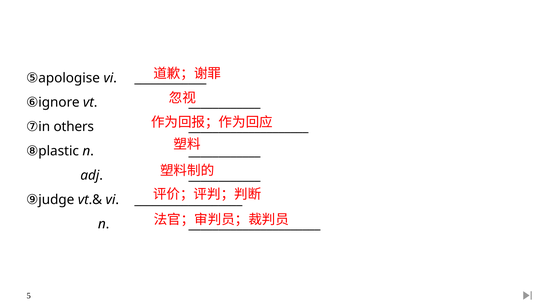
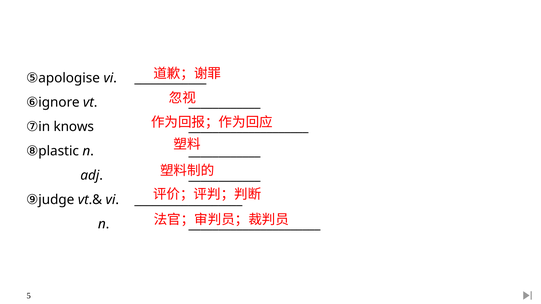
others: others -> knows (74, 127)
